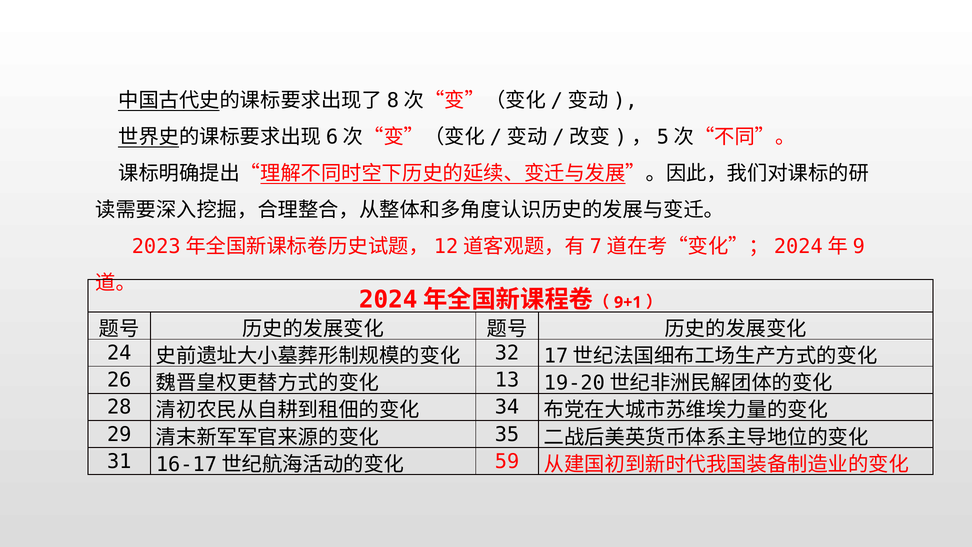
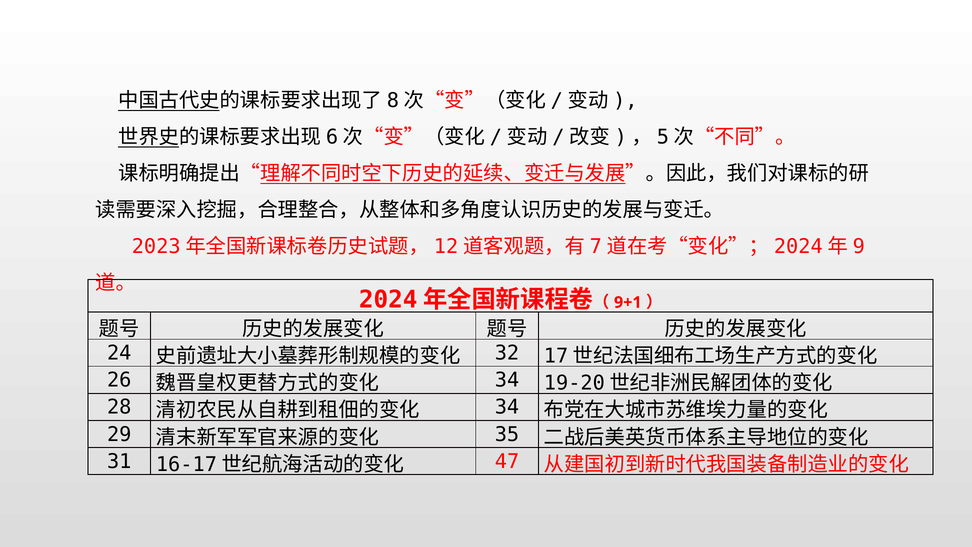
13: 13 -> 34 (507, 380)
59: 59 -> 47 (507, 461)
